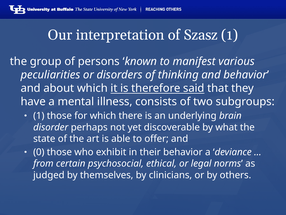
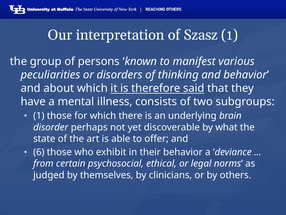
0: 0 -> 6 (39, 152)
